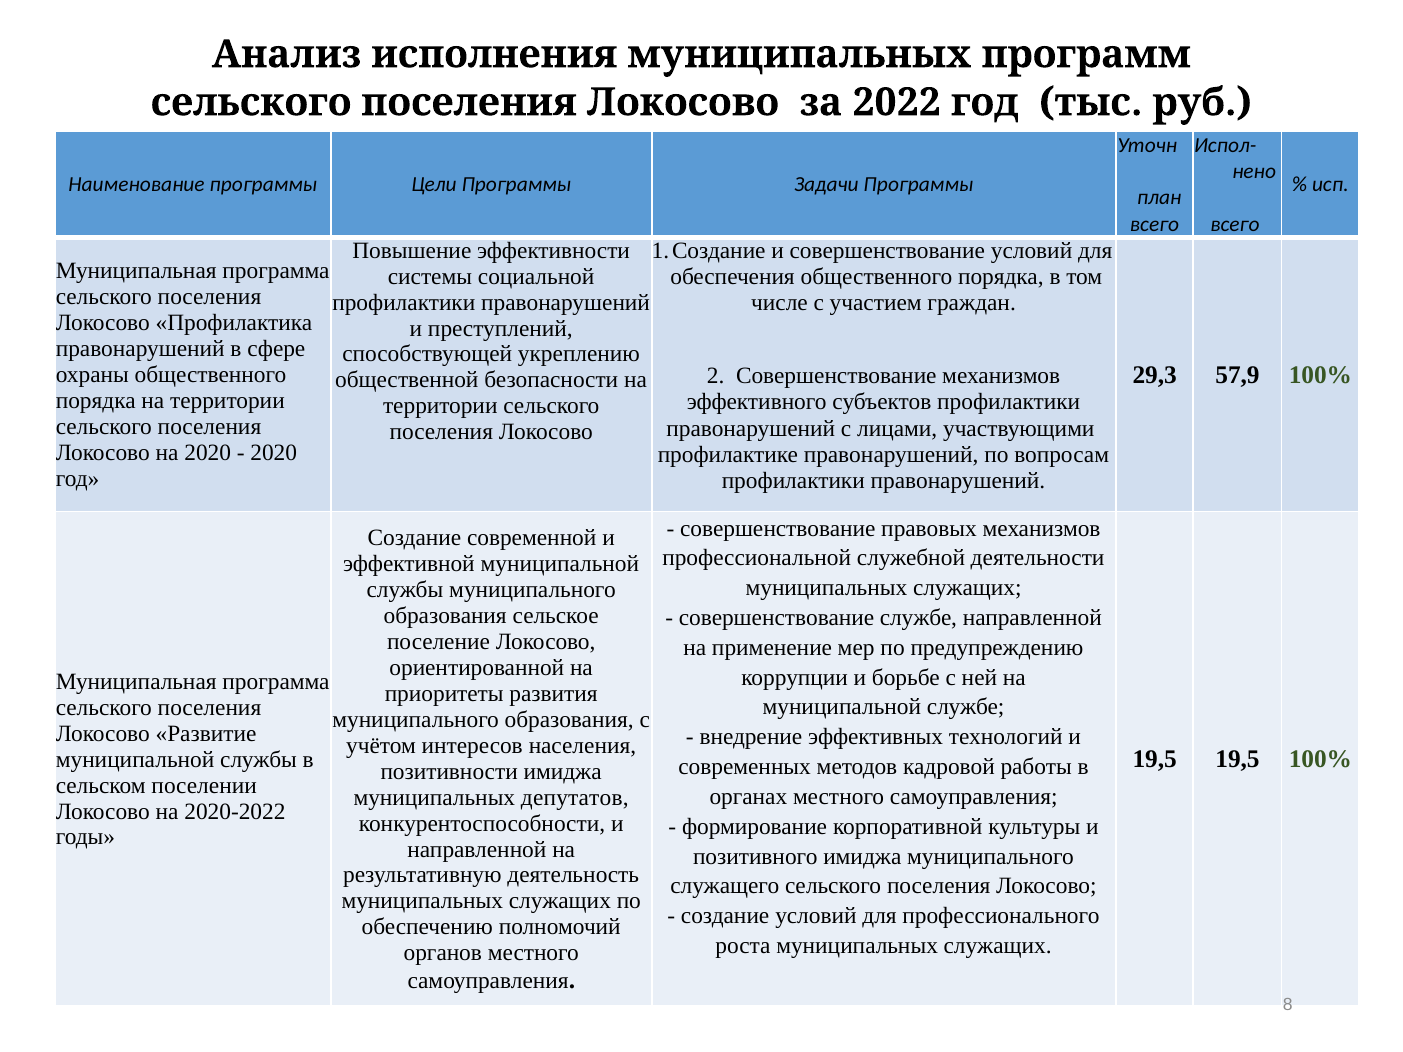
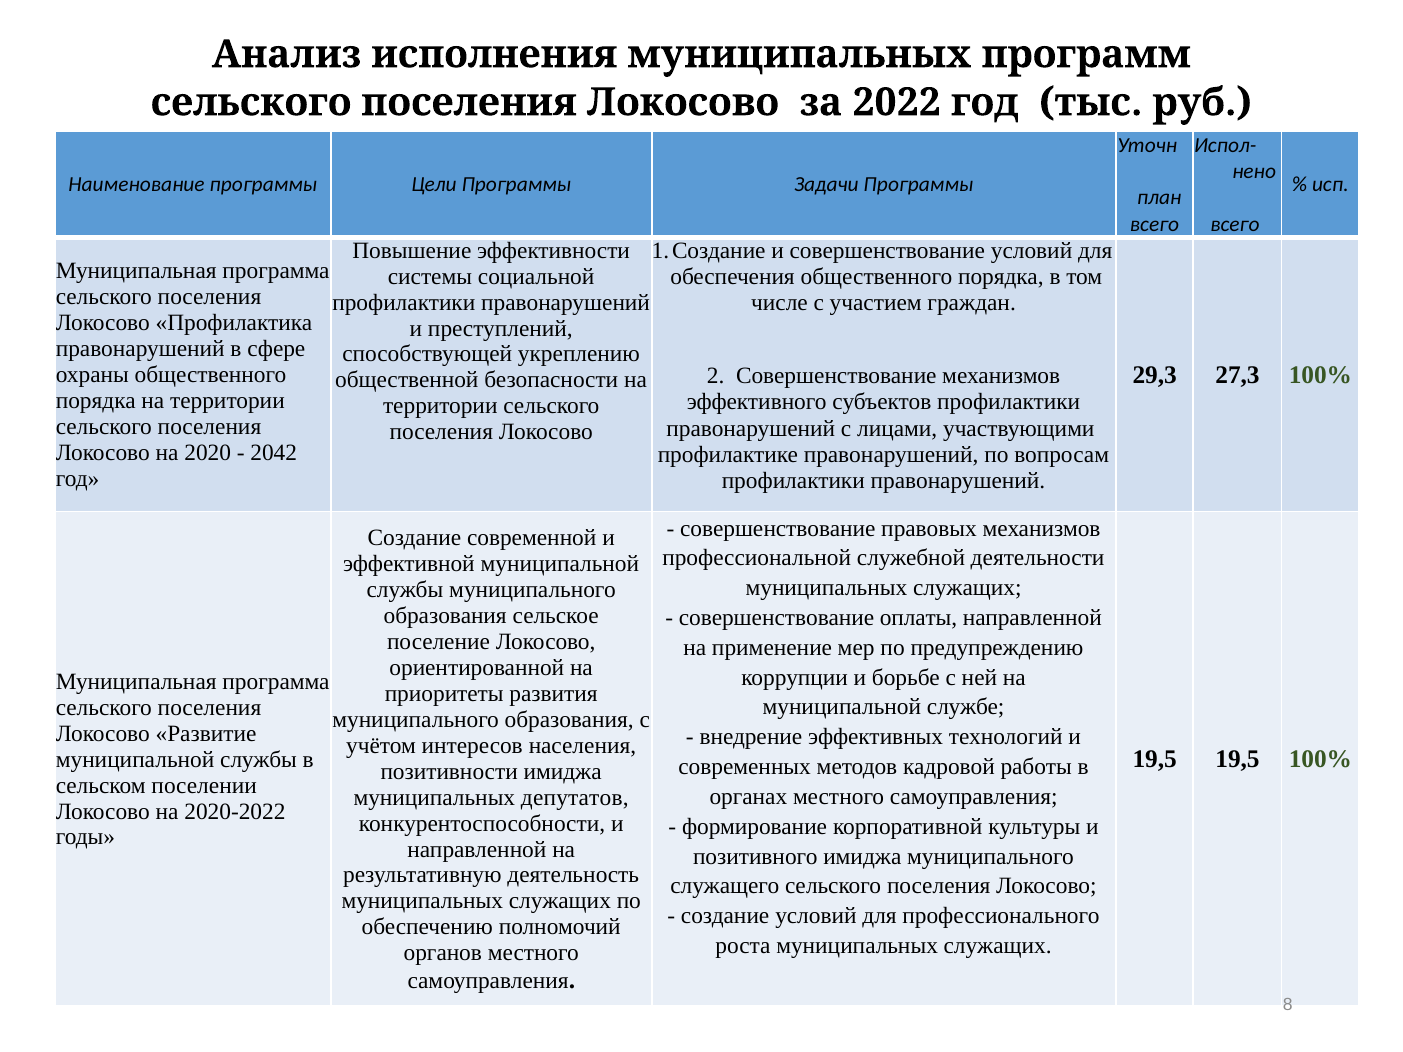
57,9: 57,9 -> 27,3 (1238, 375)
2020: 2020 -> 2042 (274, 453)
совершенствование службе: службе -> оплаты (919, 618)
